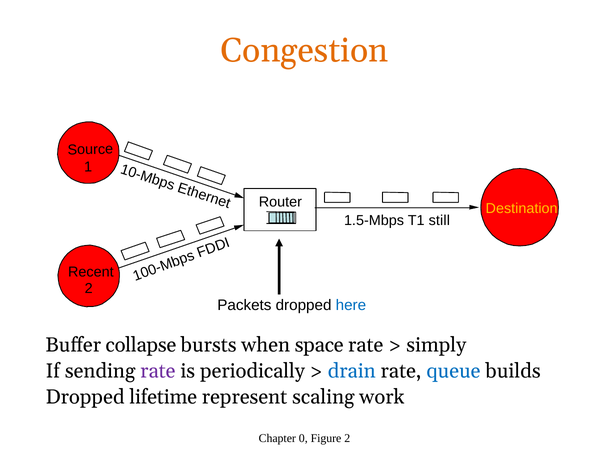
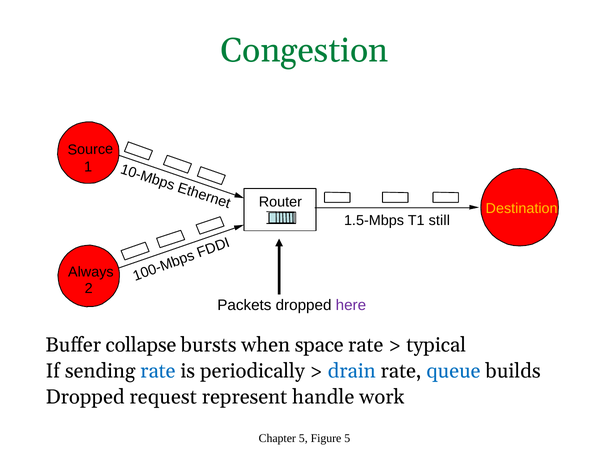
Congestion colour: orange -> green (304, 51)
Recent: Recent -> Always (91, 272)
here colour: blue -> purple (351, 305)
simply: simply -> typical (436, 345)
rate colour: purple -> blue (158, 371)
lifetime: lifetime -> request (163, 397)
scaling: scaling -> handle (323, 397)
Chapter 0: 0 -> 5 (303, 438)
Figure 2: 2 -> 5 (347, 438)
